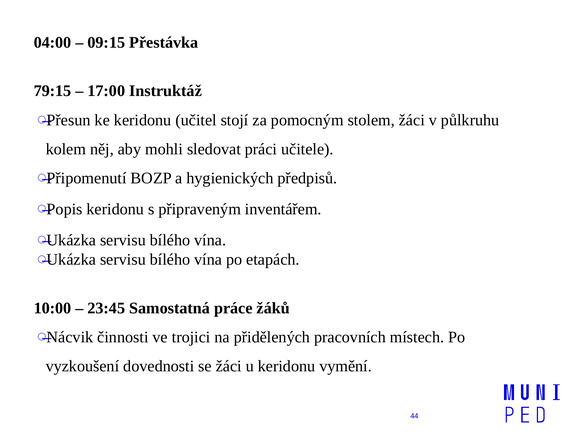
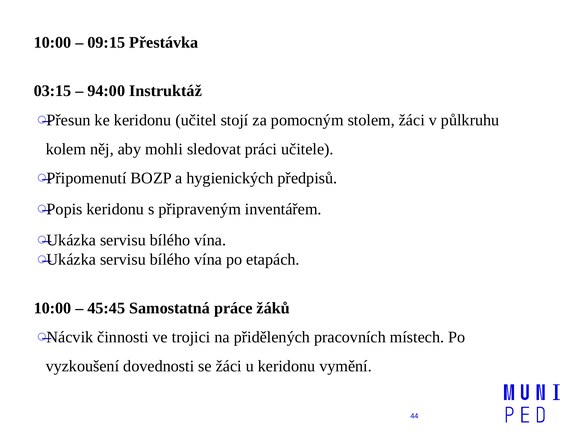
04:00: 04:00 -> 10:00 (53, 42)
79:15: 79:15 -> 03:15 (53, 91)
17:00: 17:00 -> 94:00 (106, 91)
23:45: 23:45 -> 45:45 (106, 308)
